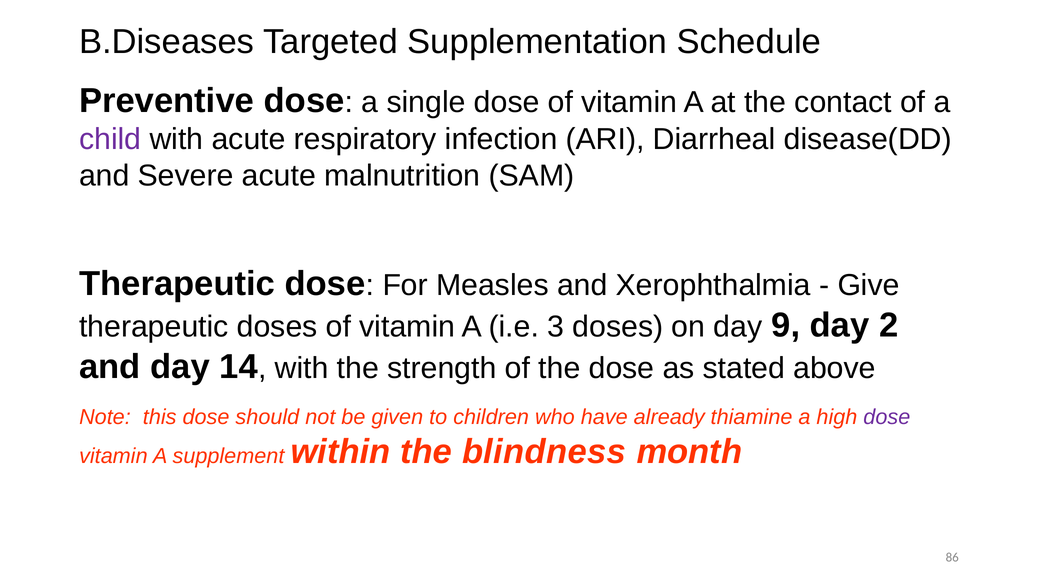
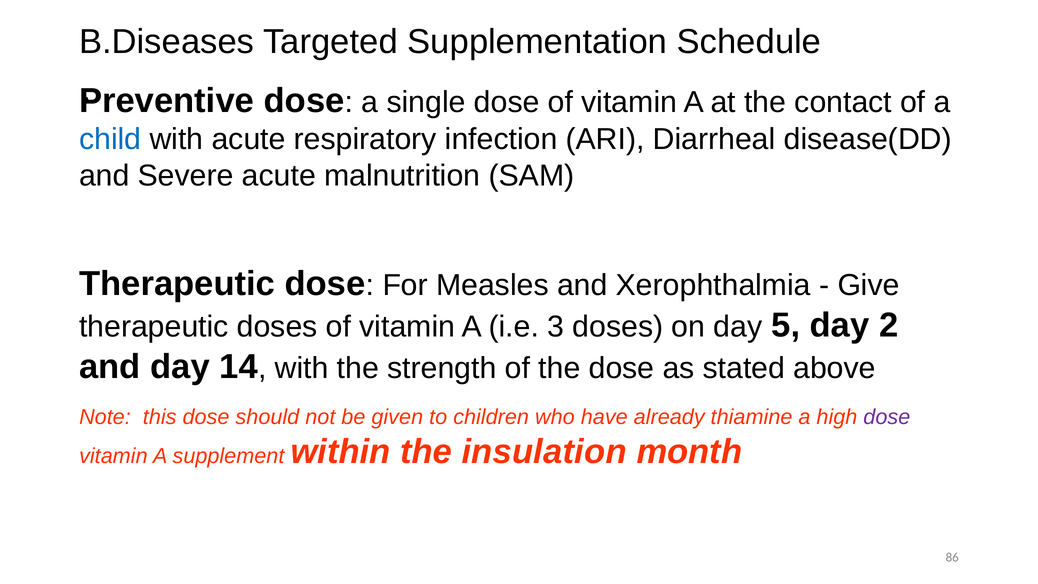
child colour: purple -> blue (110, 139)
9: 9 -> 5 (786, 325)
blindness: blindness -> insulation (544, 452)
